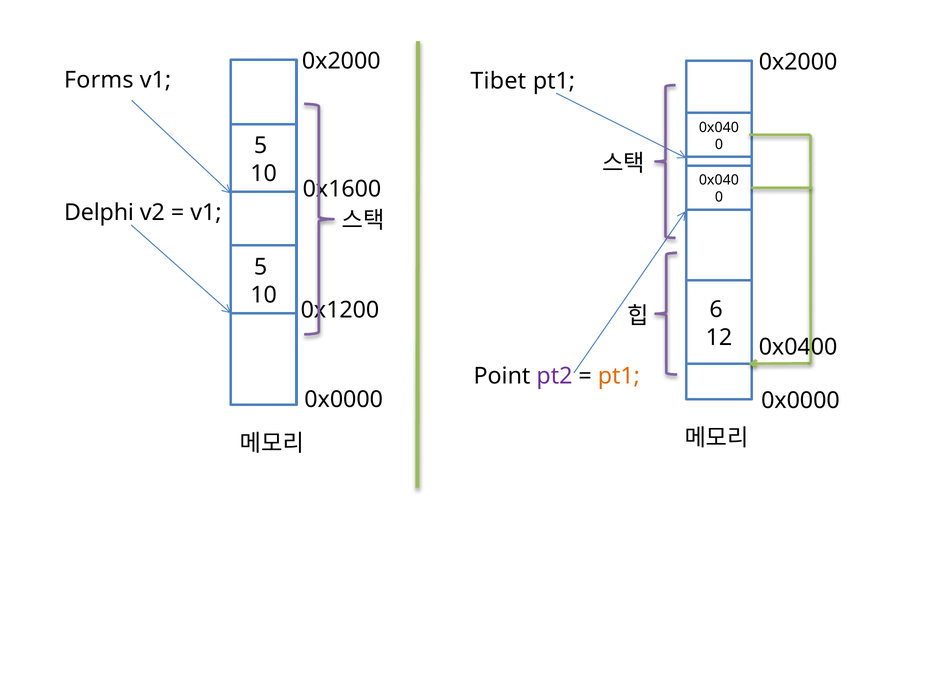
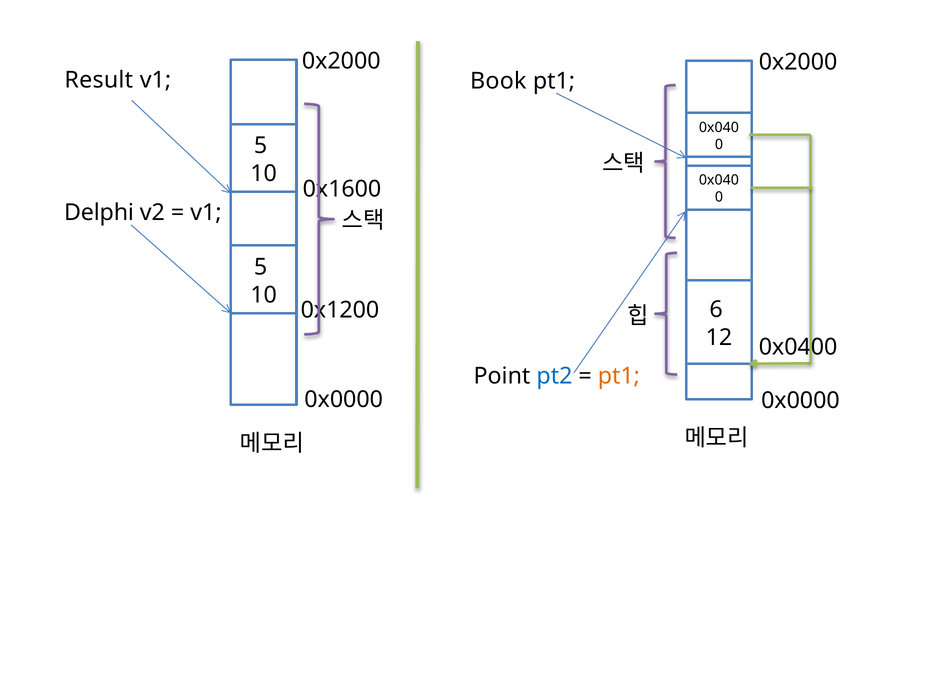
Forms: Forms -> Result (99, 80)
Tibet: Tibet -> Book (498, 81)
pt2 colour: purple -> blue (554, 376)
